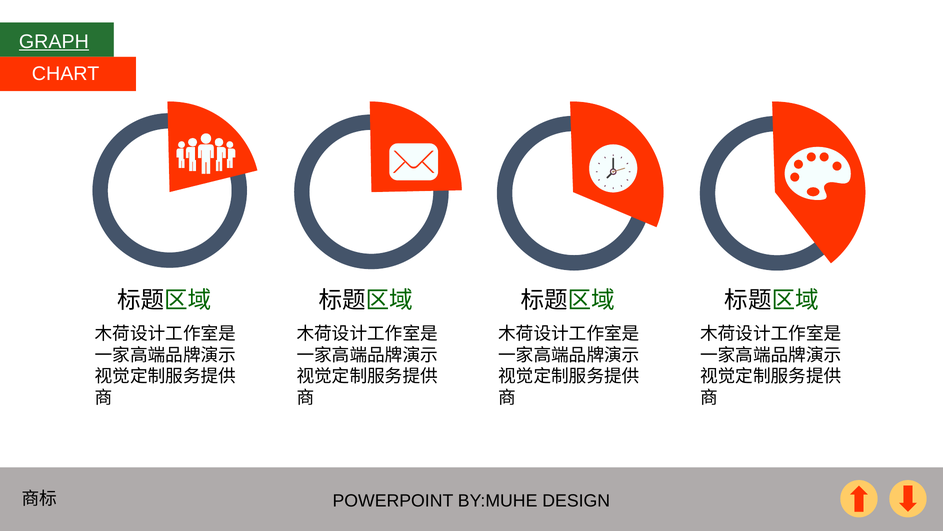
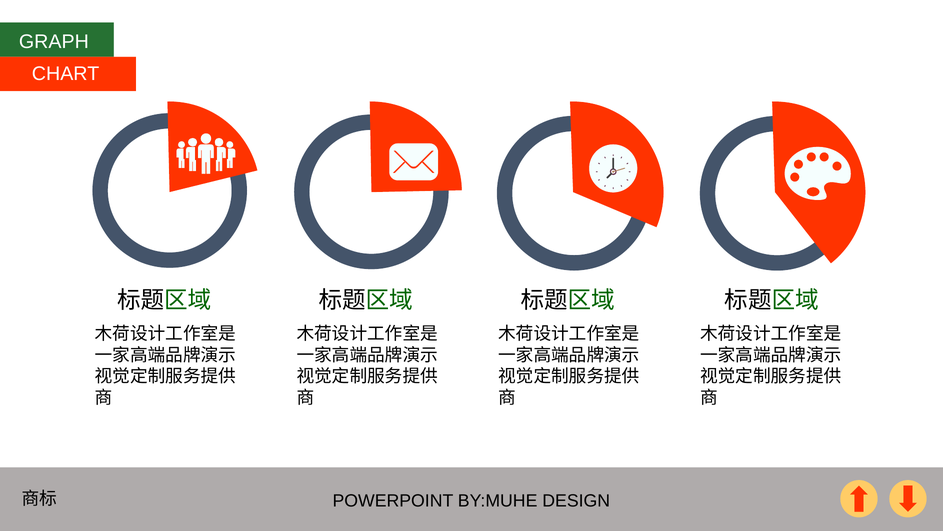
GRAPH underline: present -> none (54, 42)
